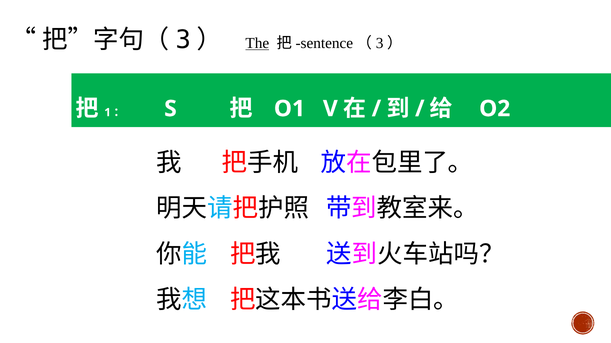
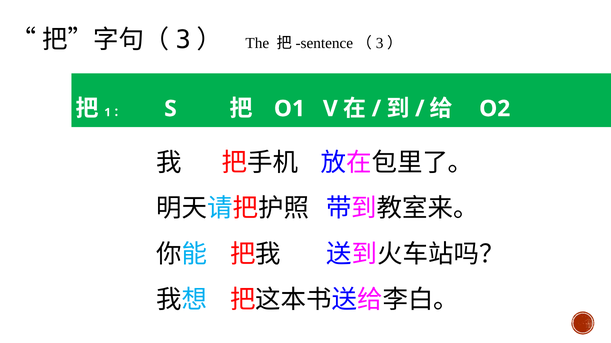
The underline: present -> none (257, 43)
